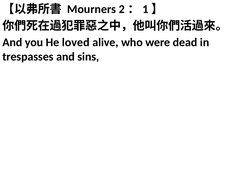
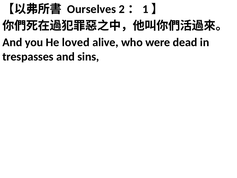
Mourners: Mourners -> Ourselves (92, 9)
